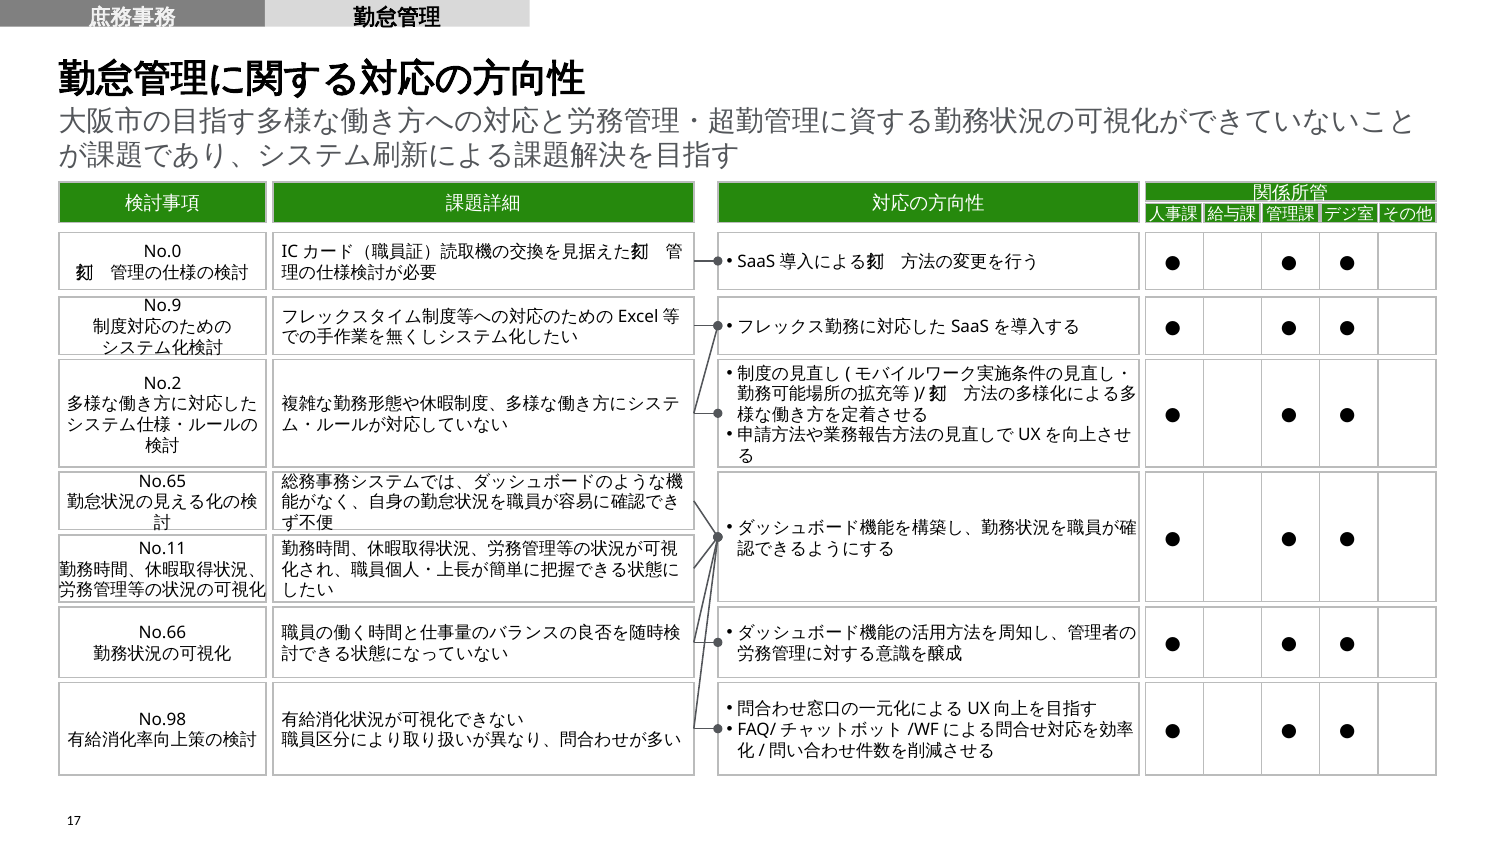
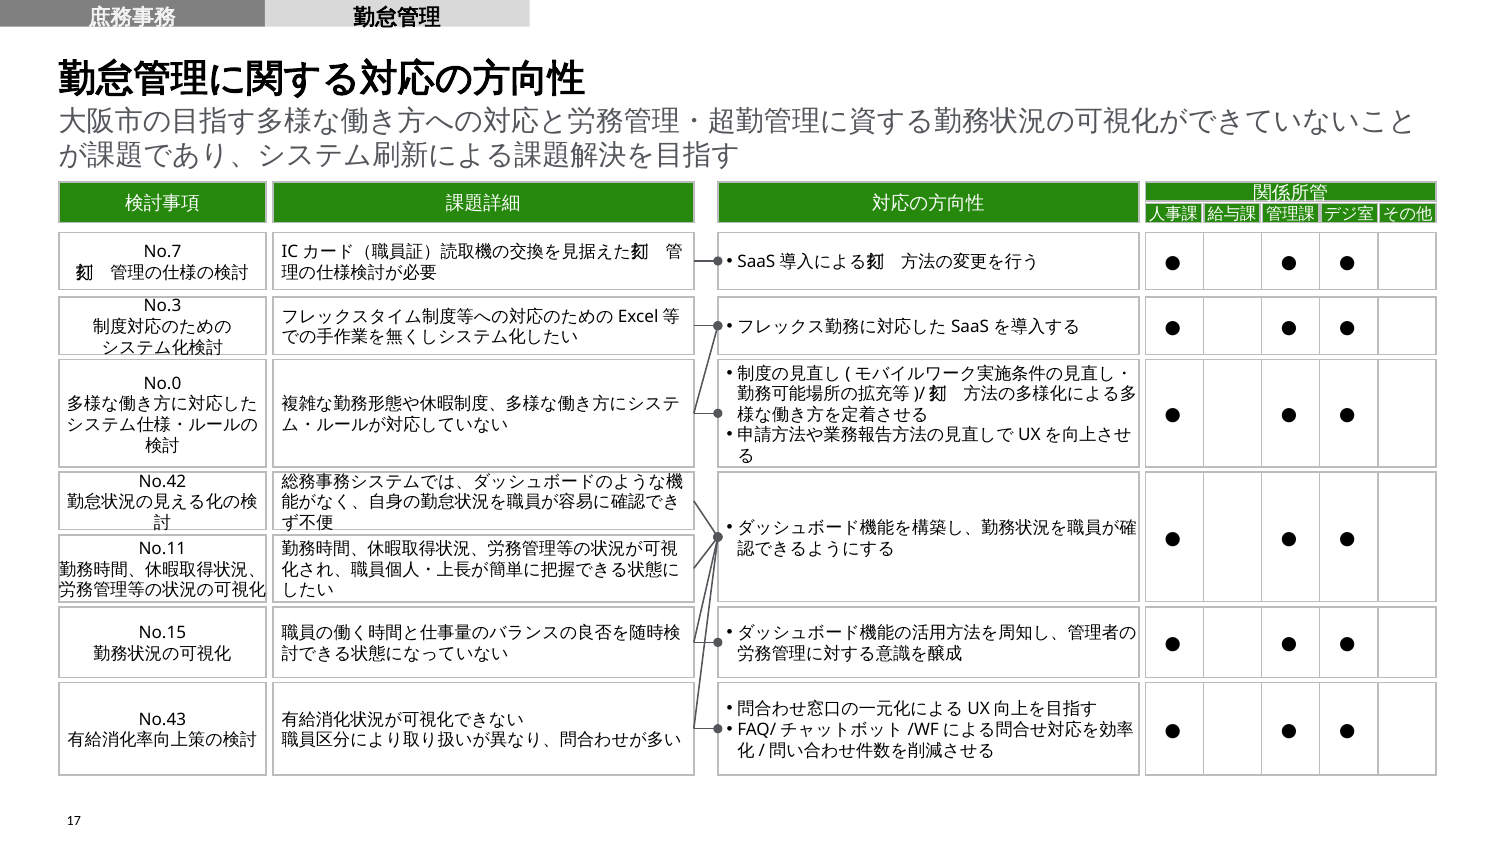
No.0: No.0 -> No.7 (162, 252)
No.9: No.9 -> No.3 (162, 306)
No.2: No.2 -> No.0 (162, 384)
No.65: No.65 -> No.42 (162, 482)
No.66: No.66 -> No.15 (162, 633)
No.98: No.98 -> No.43 (162, 720)
